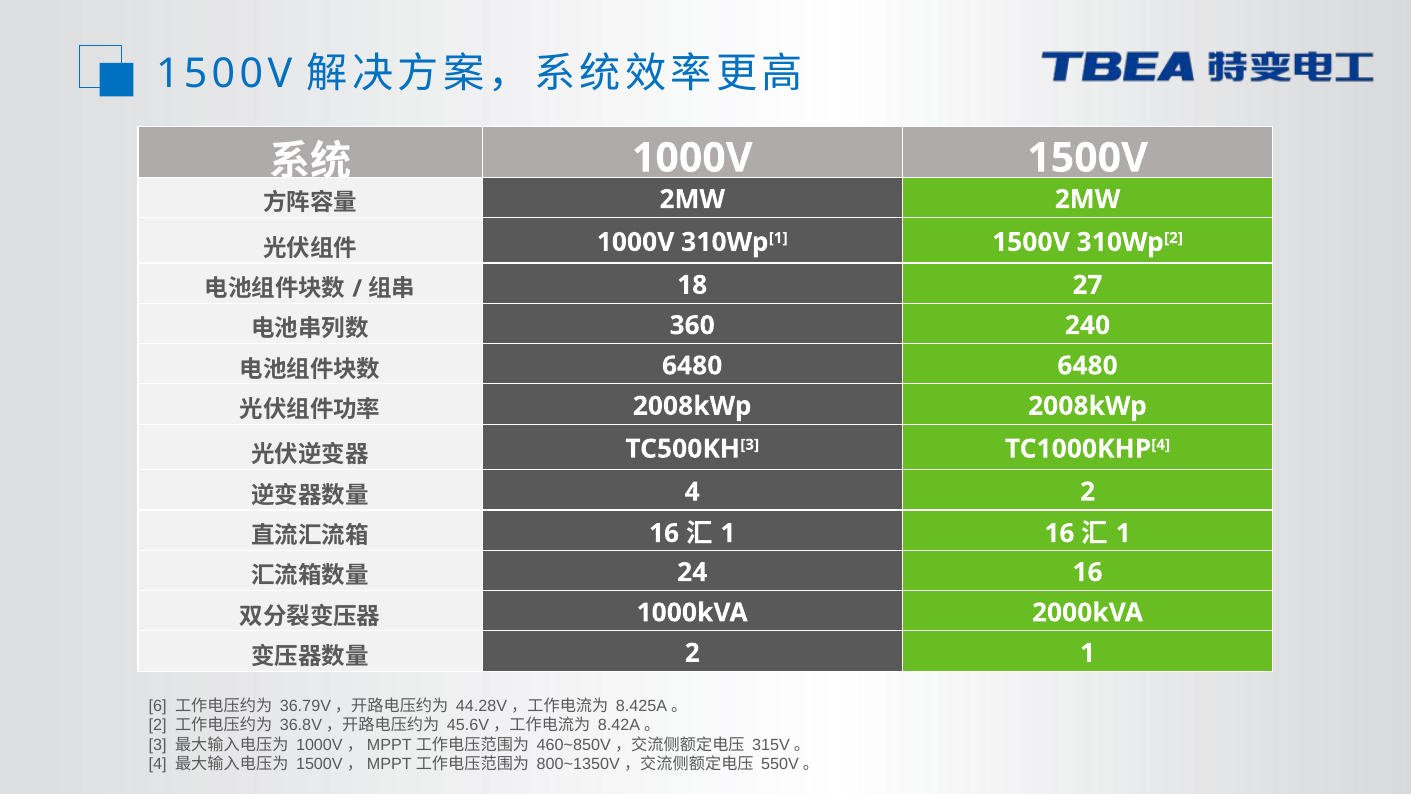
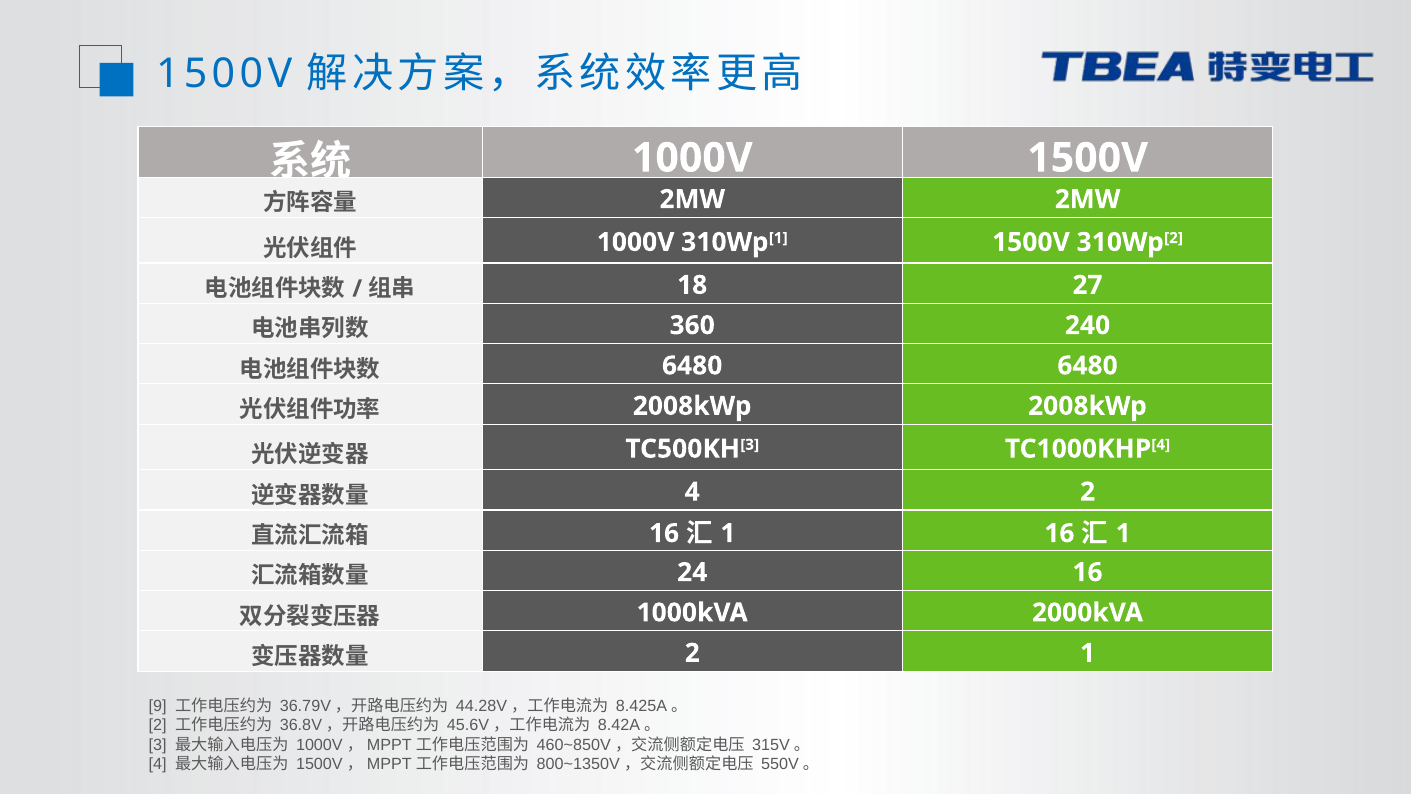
6: 6 -> 9 (158, 706)
